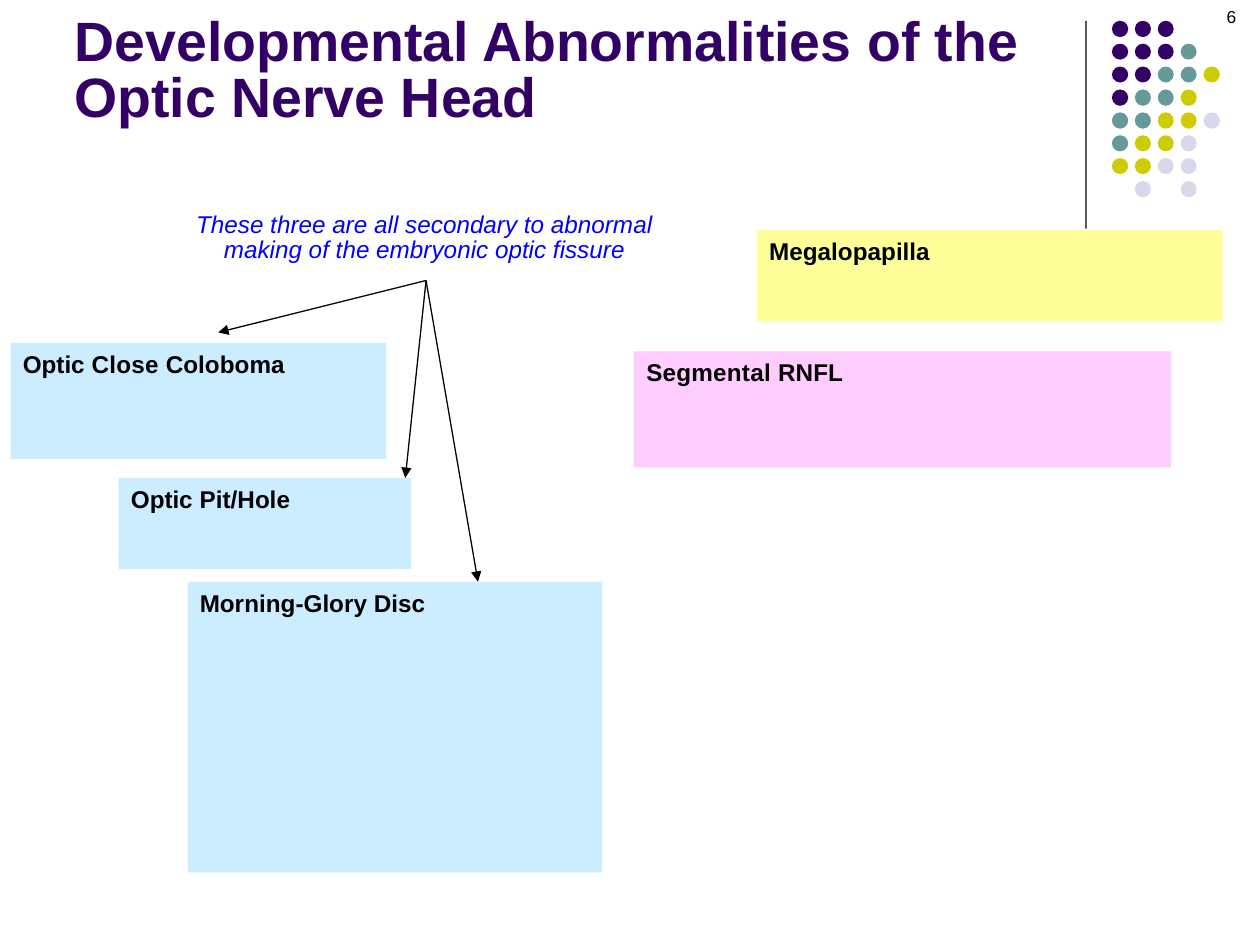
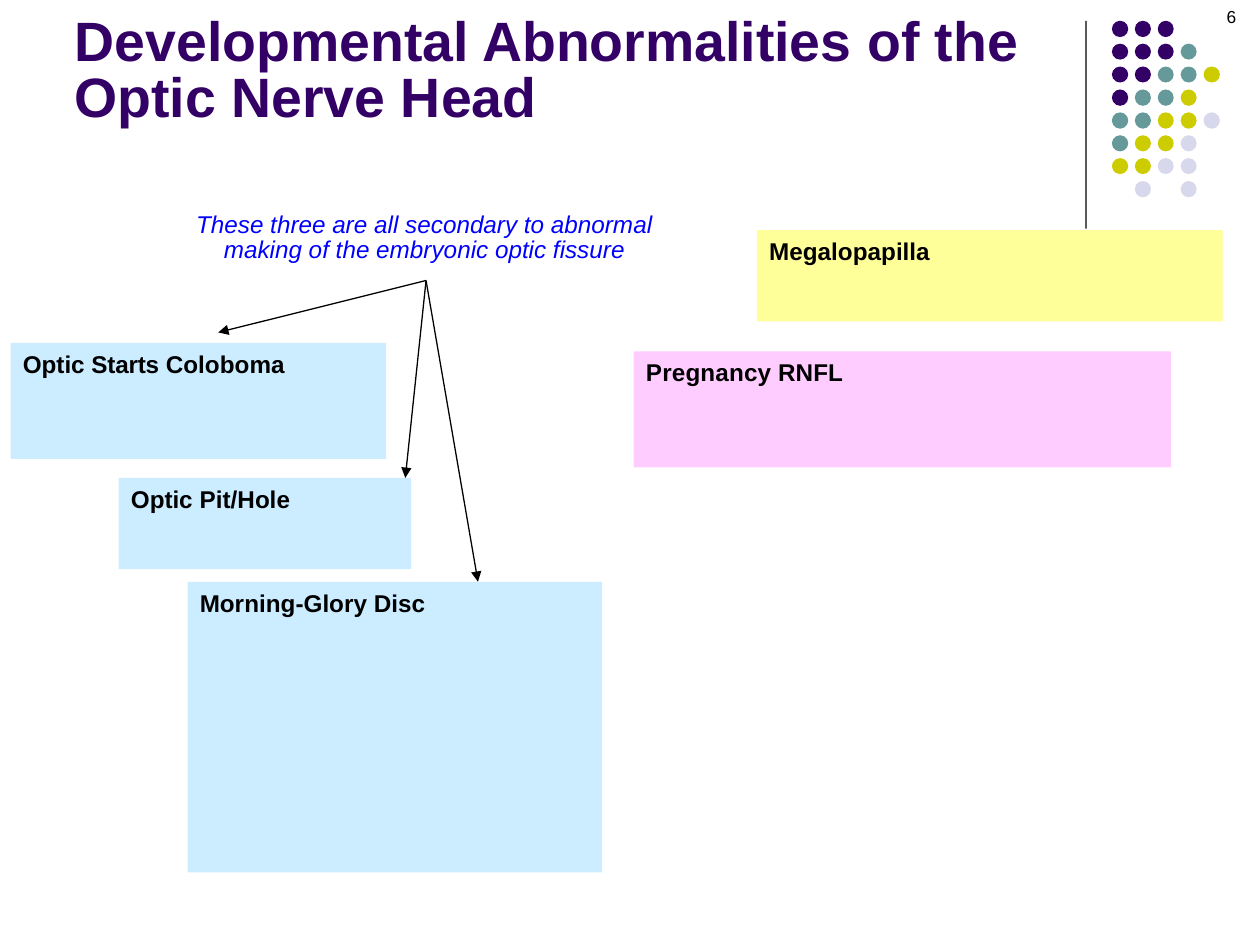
Optic Close: Close -> Starts (125, 365)
Segmental: Segmental -> Pregnancy (709, 374)
